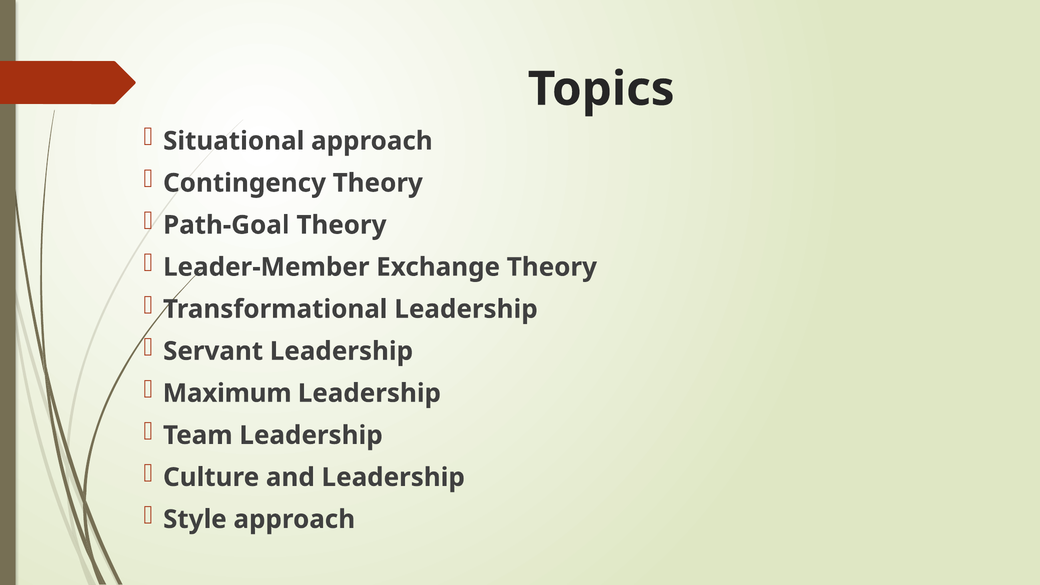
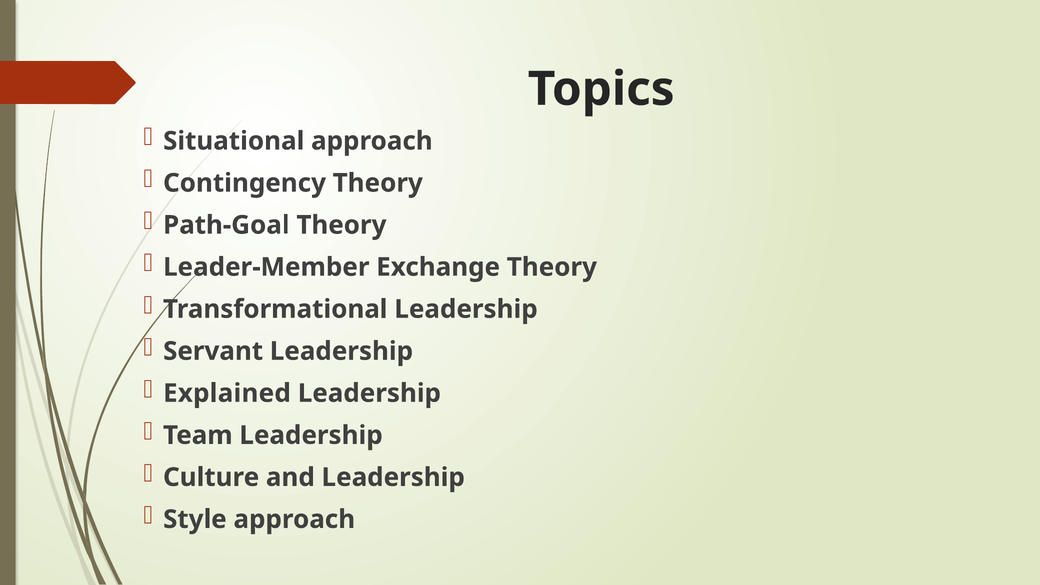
Maximum: Maximum -> Explained (227, 393)
